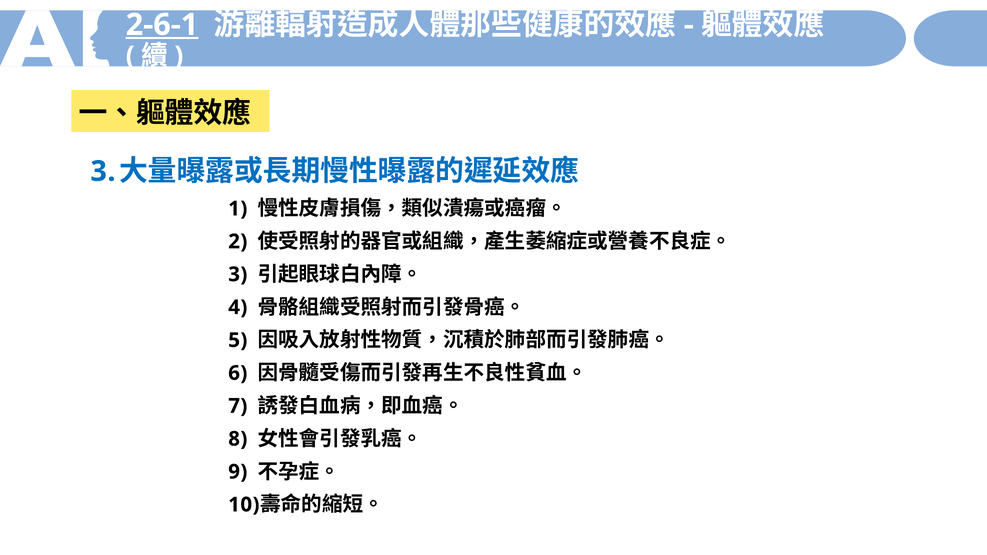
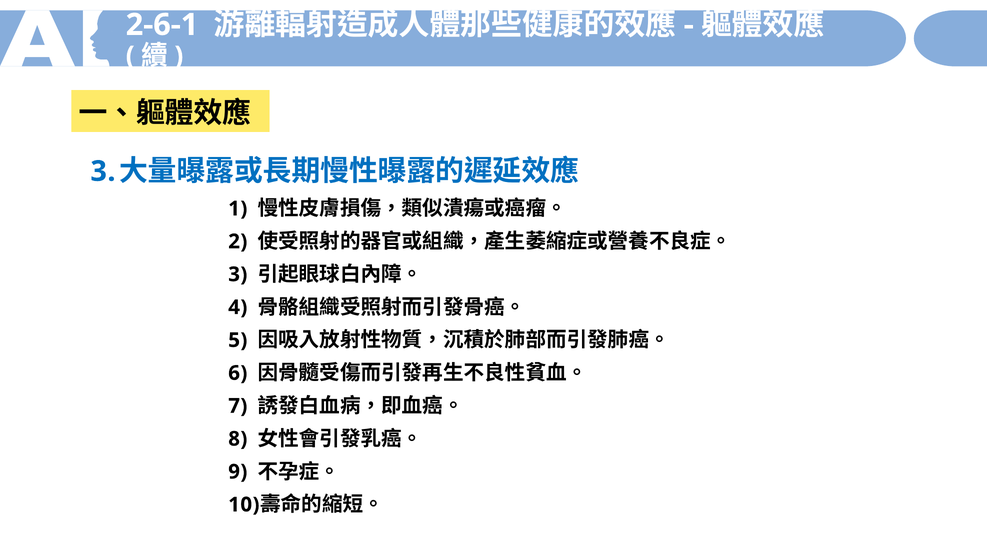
2-6-1 underline: present -> none (162, 25)
